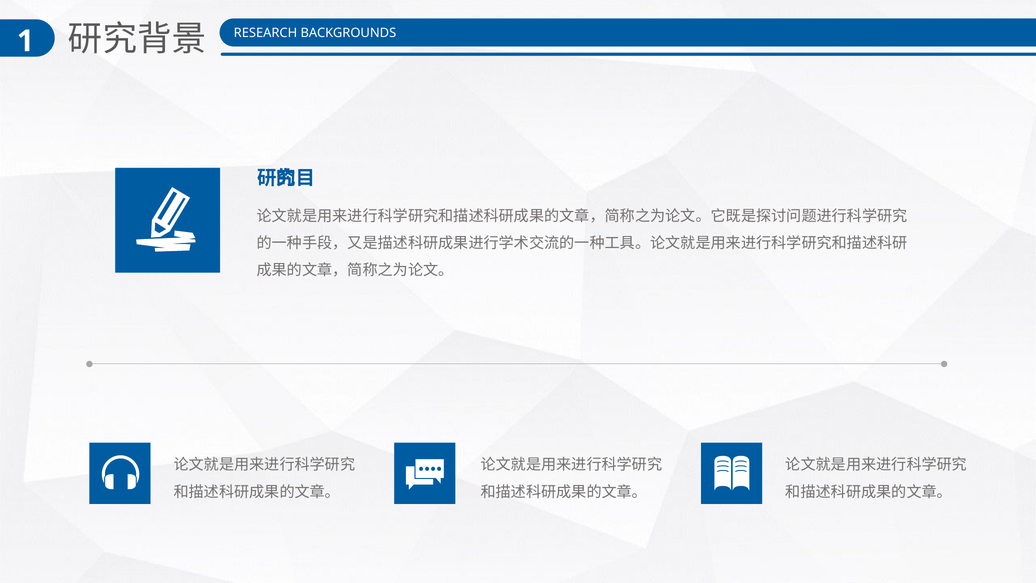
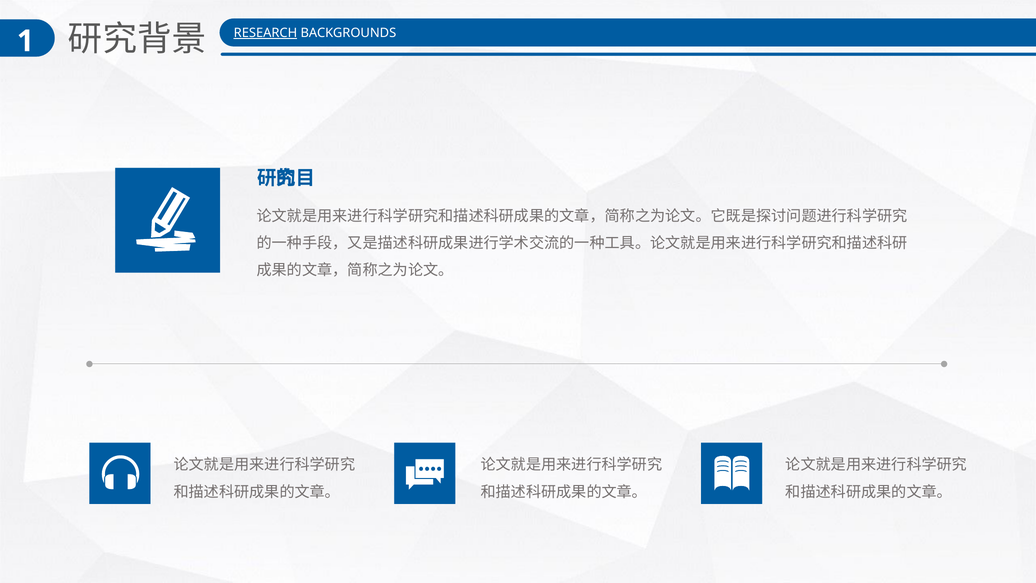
RESEARCH underline: none -> present (265, 33)
